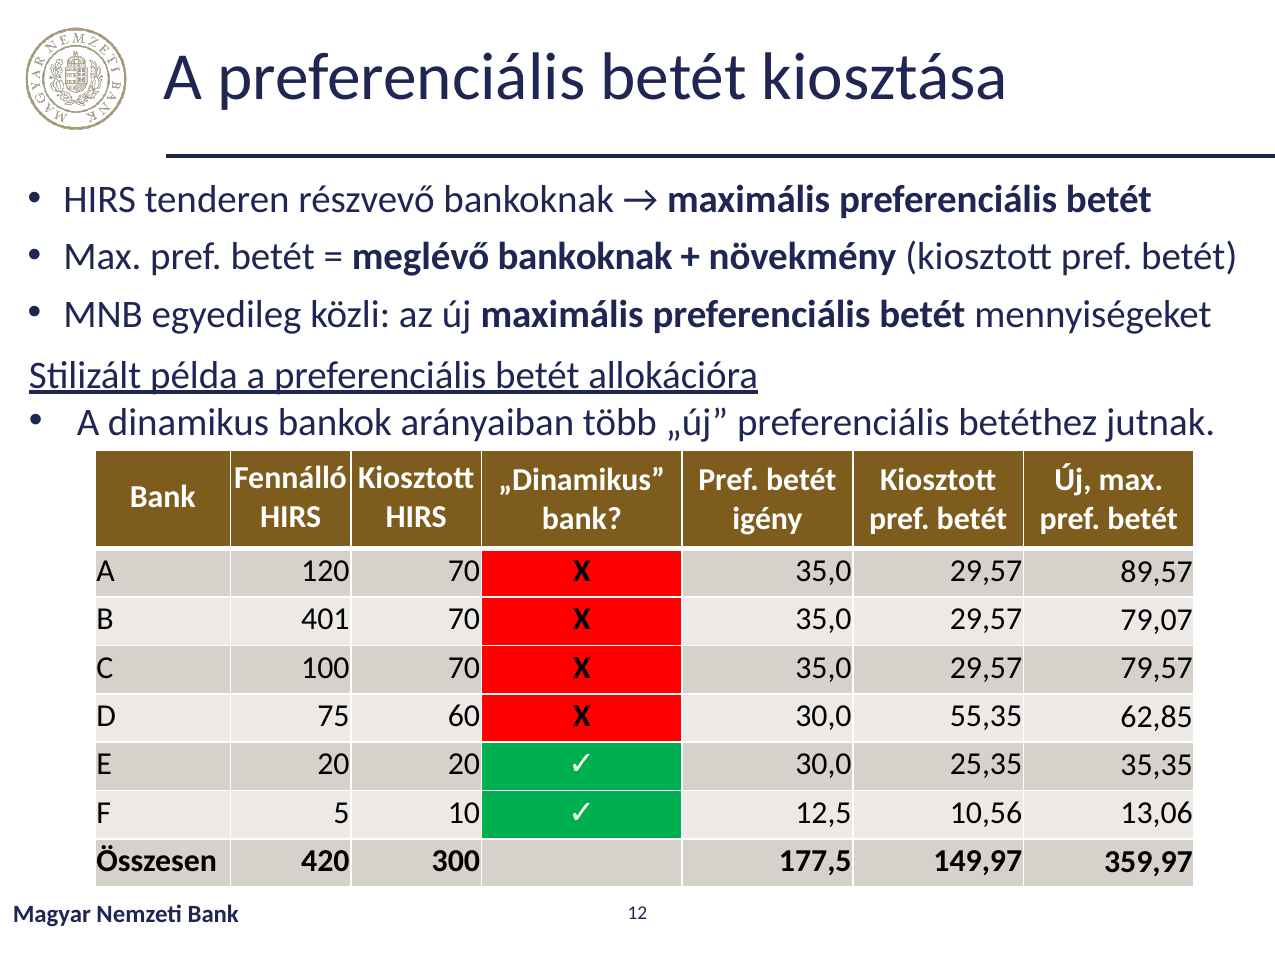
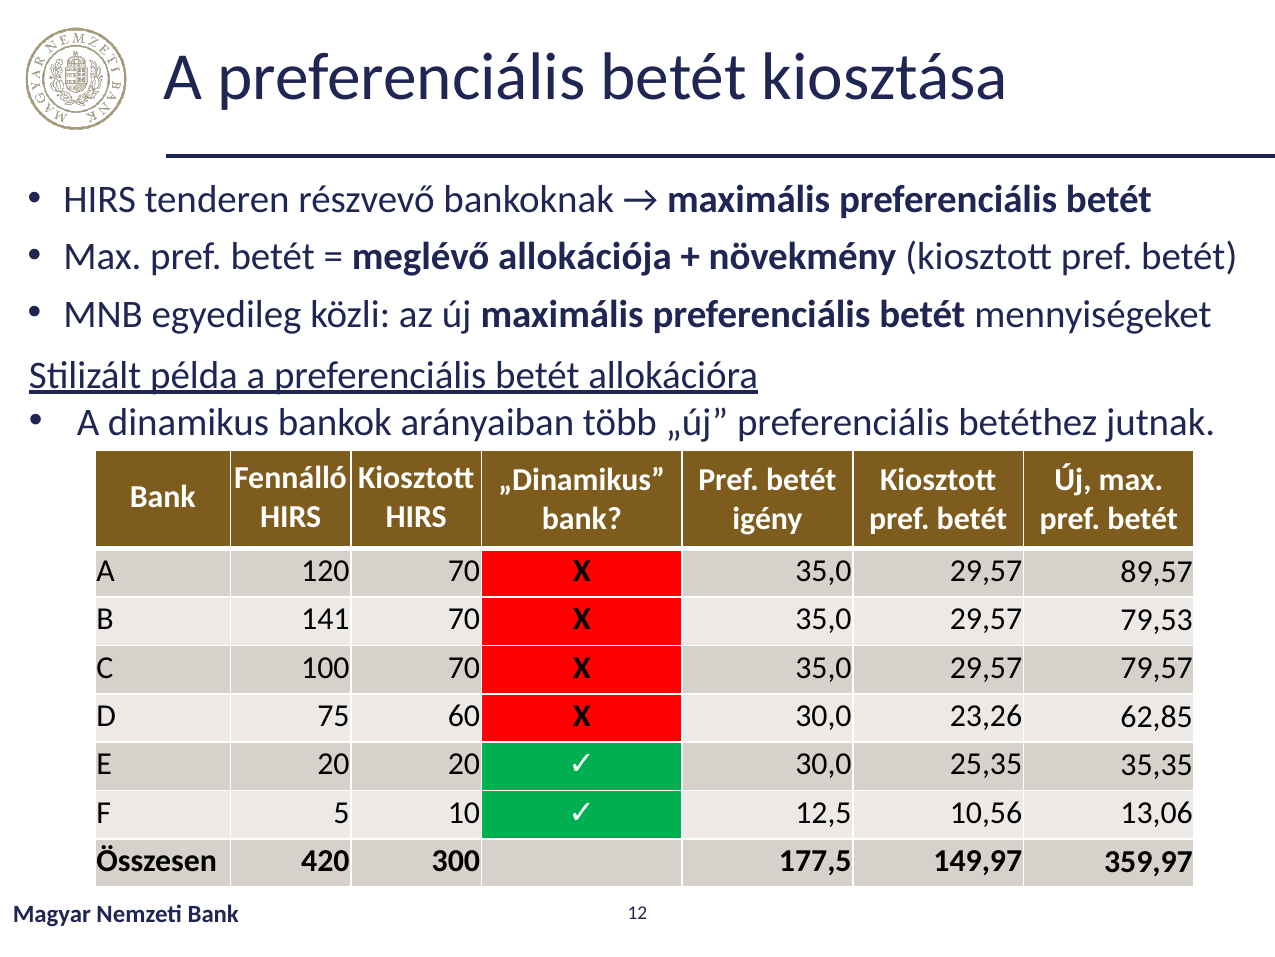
meglévő bankoknak: bankoknak -> allokációja (585, 257)
401: 401 -> 141 (325, 619)
79,07: 79,07 -> 79,53 (1157, 620)
55,35: 55,35 -> 23,26 (986, 715)
